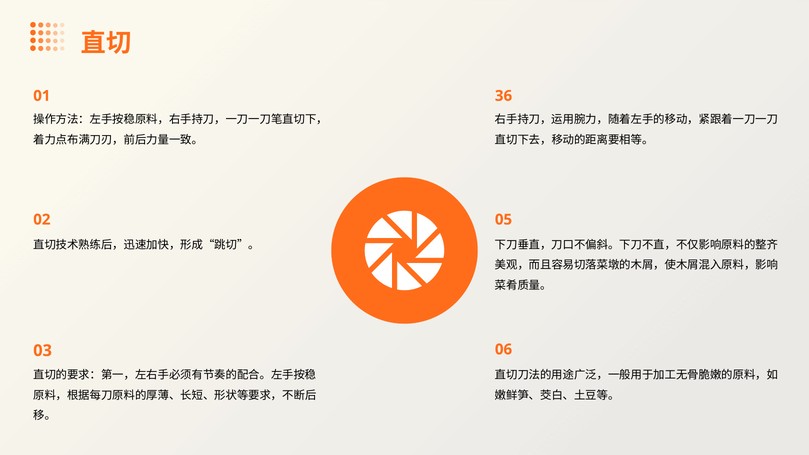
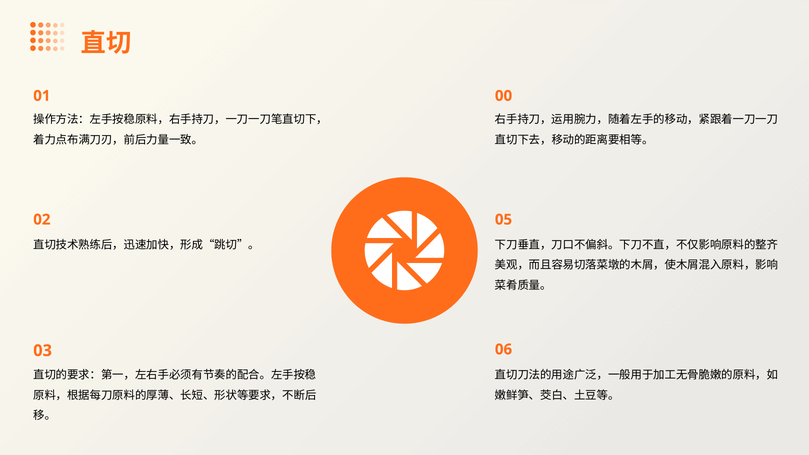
36: 36 -> 00 (504, 96)
